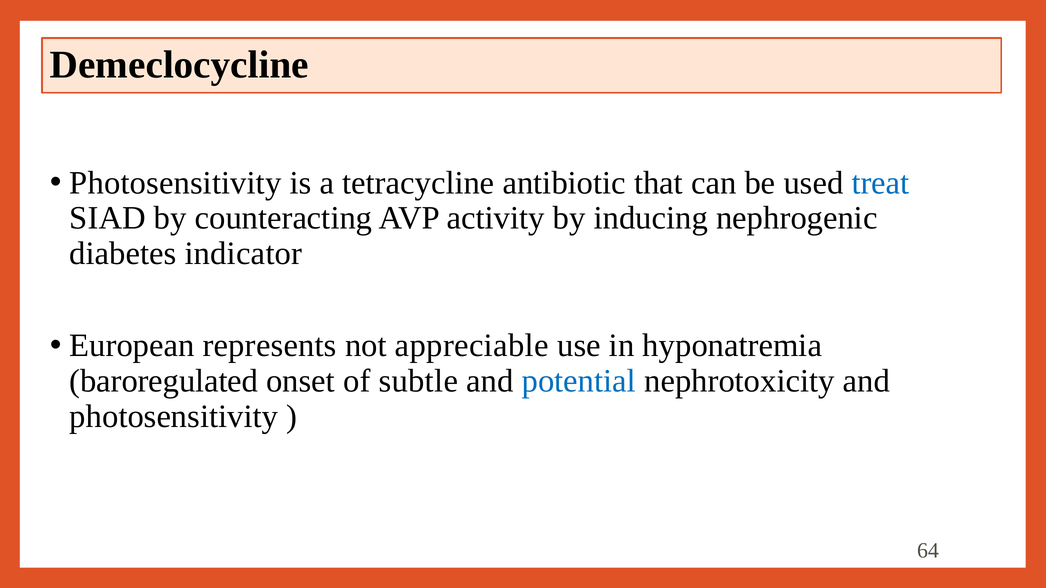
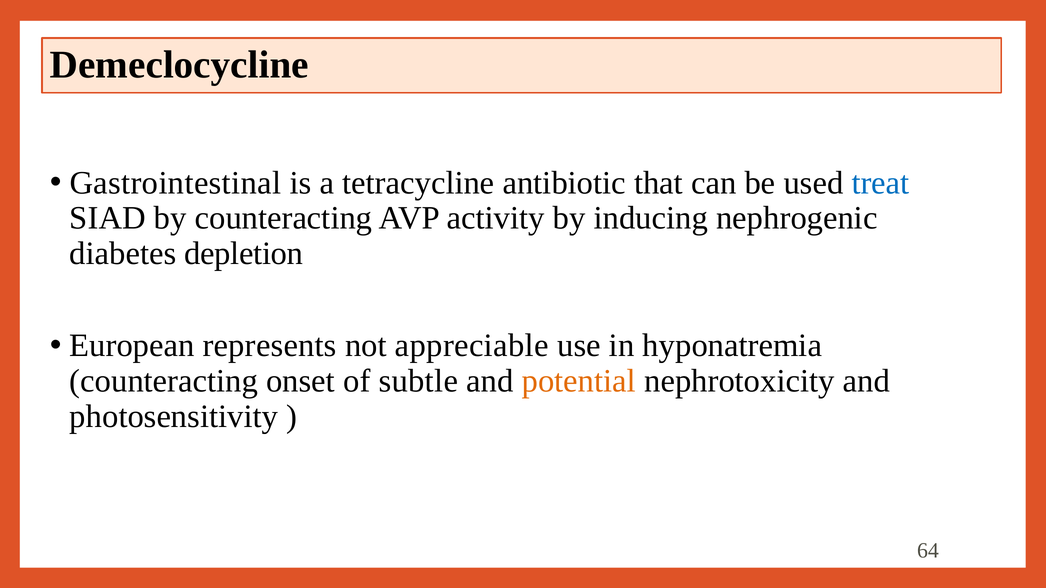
Photosensitivity: Photosensitivity -> Gastrointestinal (175, 183)
indicator: indicator -> depletion (244, 253)
baroregulated: baroregulated -> counteracting (164, 381)
potential colour: blue -> orange (579, 381)
